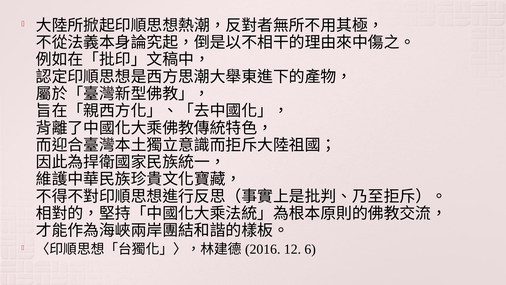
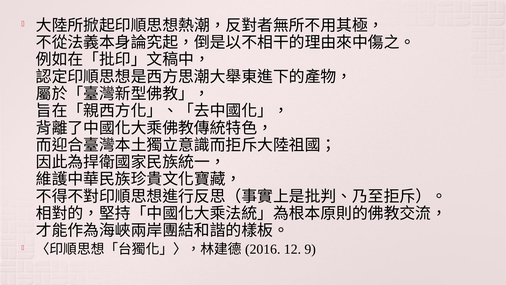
6: 6 -> 9 (310, 249)
